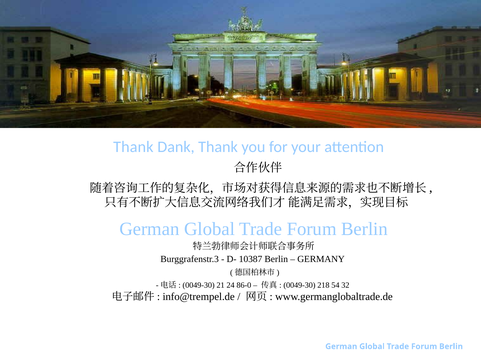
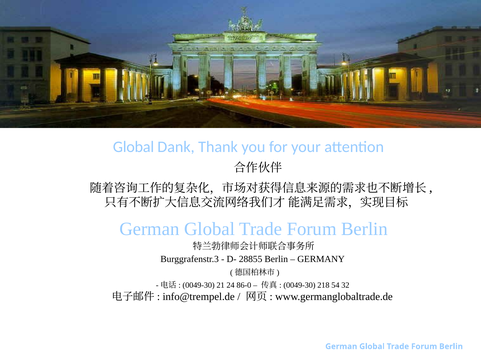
Thank: Thank -> Global (134, 147)
10387: 10387 -> 28855 (251, 260)
